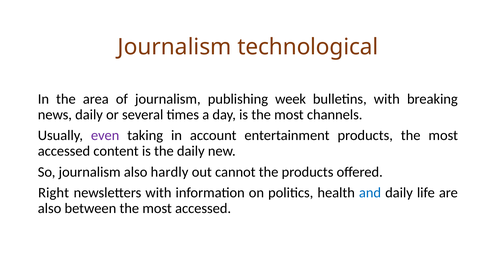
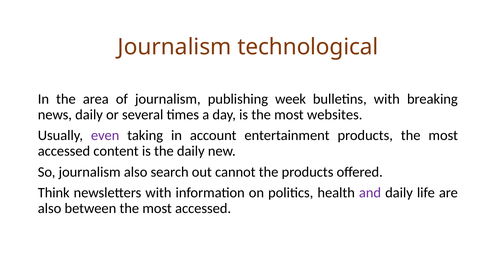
channels: channels -> websites (335, 115)
hardly: hardly -> search (170, 172)
Right: Right -> Think (54, 193)
and colour: blue -> purple (370, 193)
